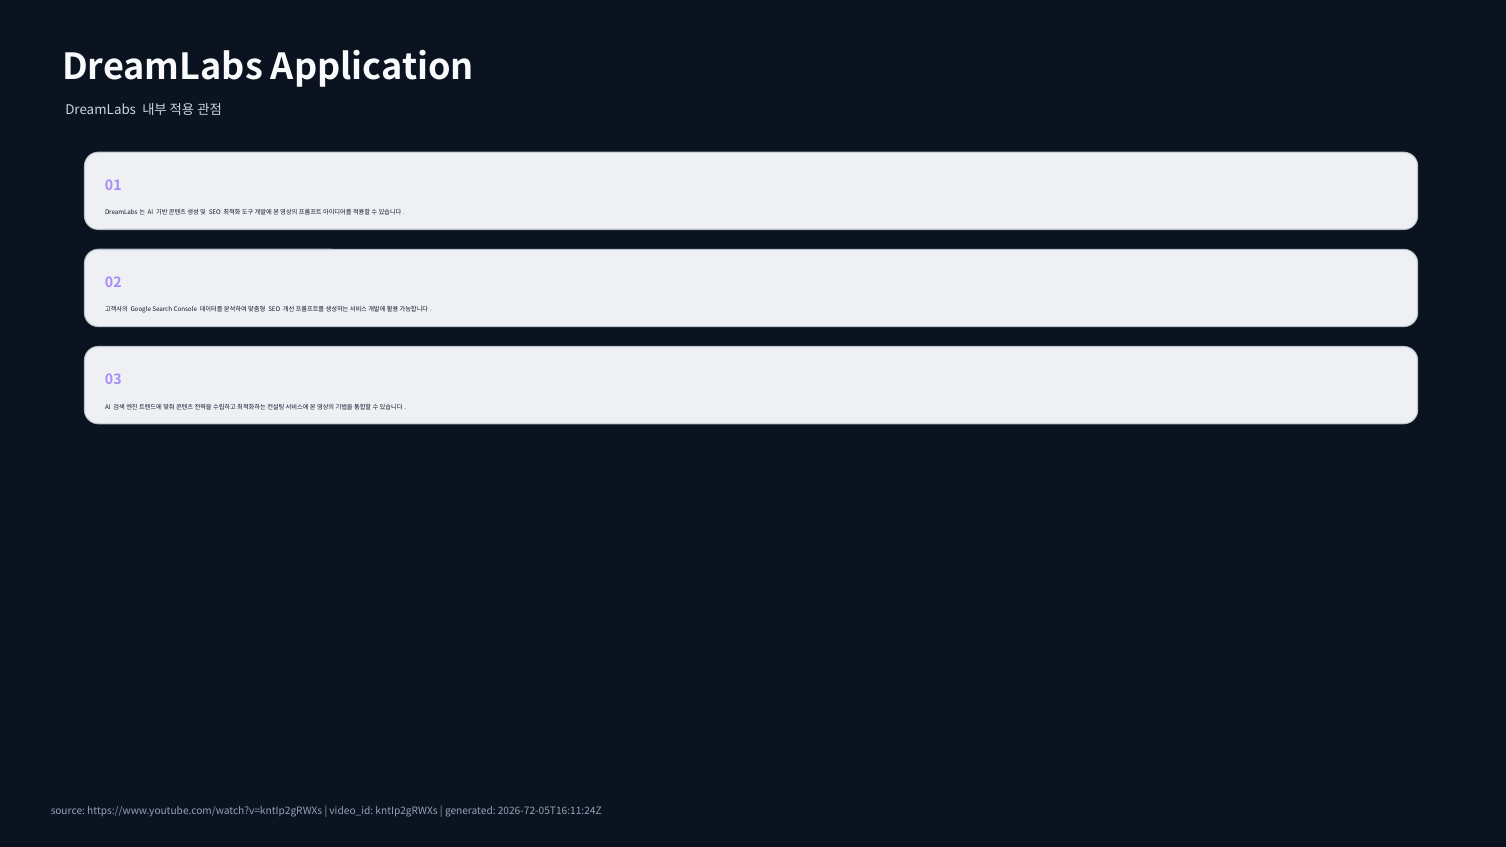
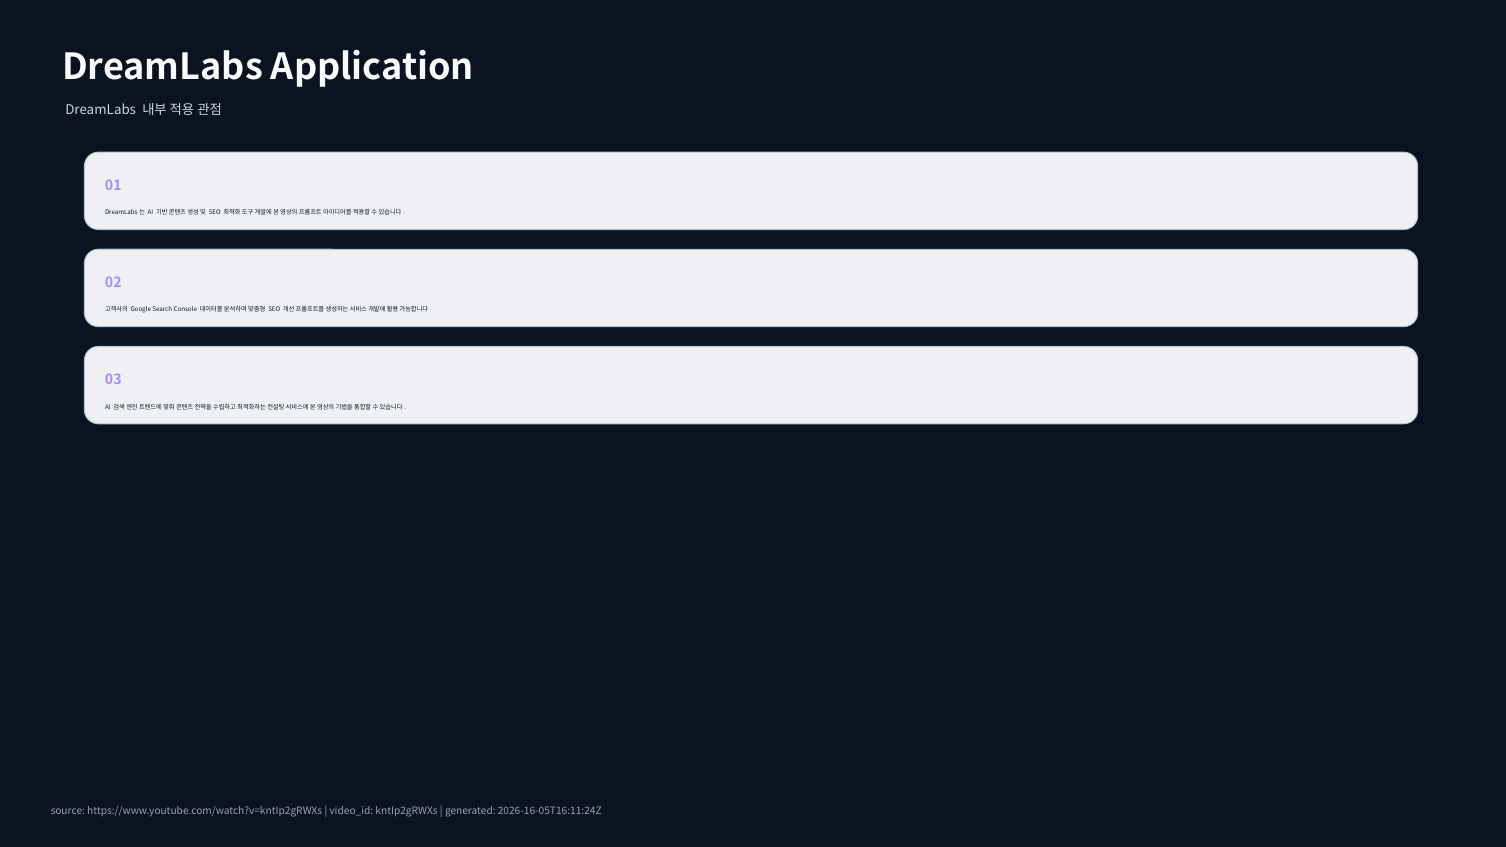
2026-72-05T16:11:24Z: 2026-72-05T16:11:24Z -> 2026-16-05T16:11:24Z (550, 811)
